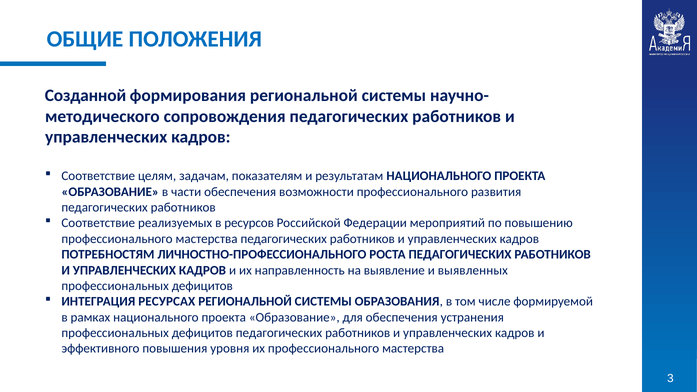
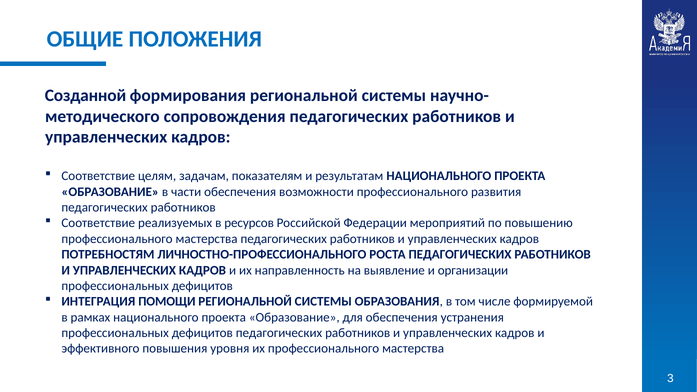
выявленных: выявленных -> организации (473, 270)
РЕСУРСАХ: РЕСУРСАХ -> ПОМОЩИ (167, 302)
